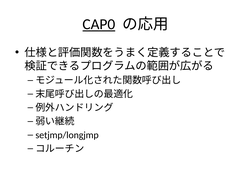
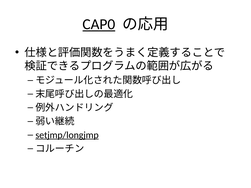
setjmp/longjmp underline: none -> present (67, 135)
